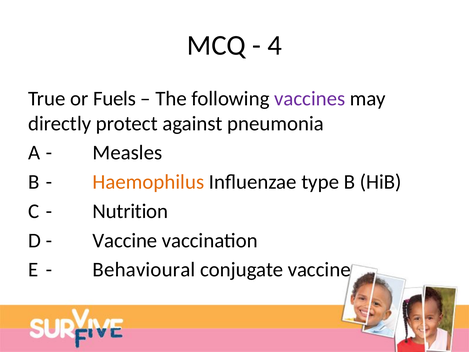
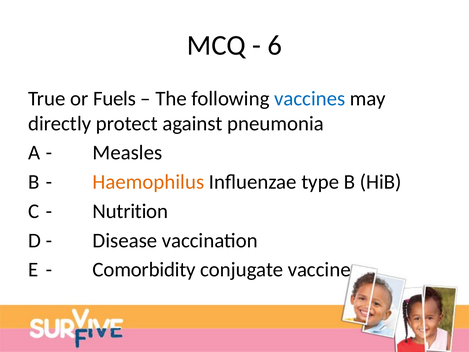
4: 4 -> 6 (275, 45)
vaccines colour: purple -> blue (310, 98)
Vaccine: Vaccine -> Disease (125, 240)
Behavioural: Behavioural -> Comorbidity (144, 269)
